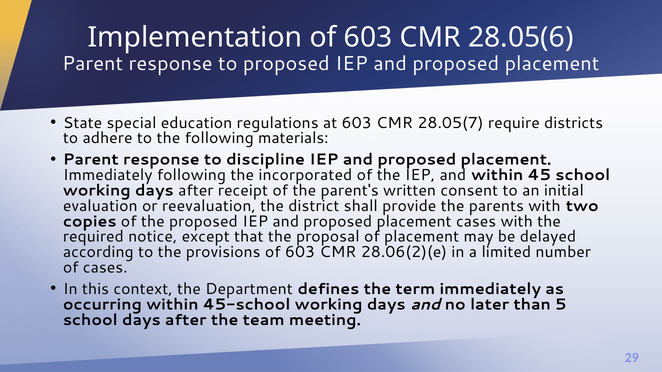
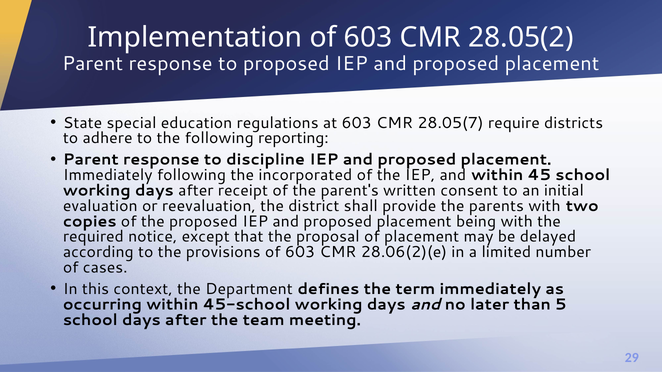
28.05(6: 28.05(6 -> 28.05(2 (521, 37)
materials: materials -> reporting (293, 138)
placement cases: cases -> being (476, 222)
